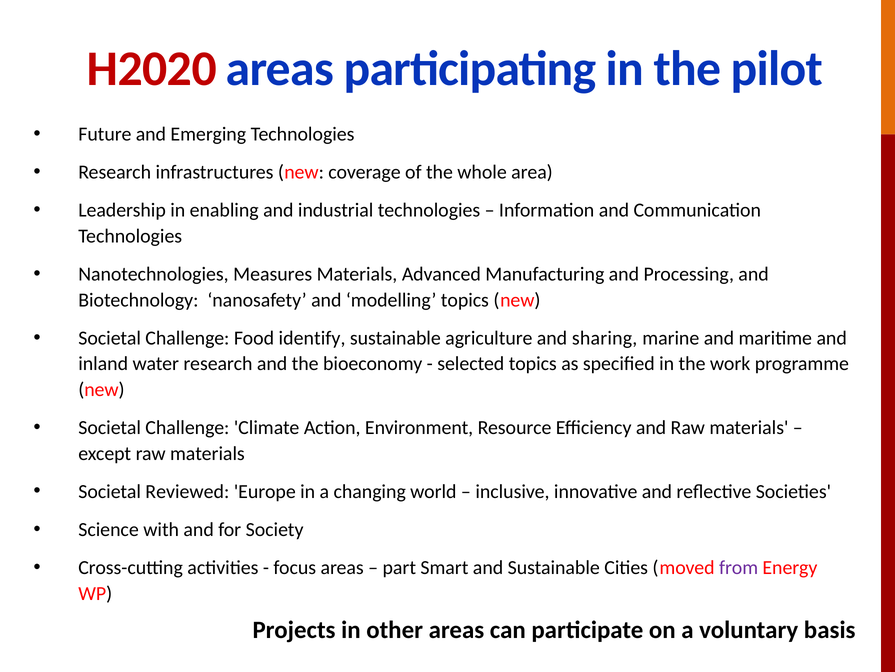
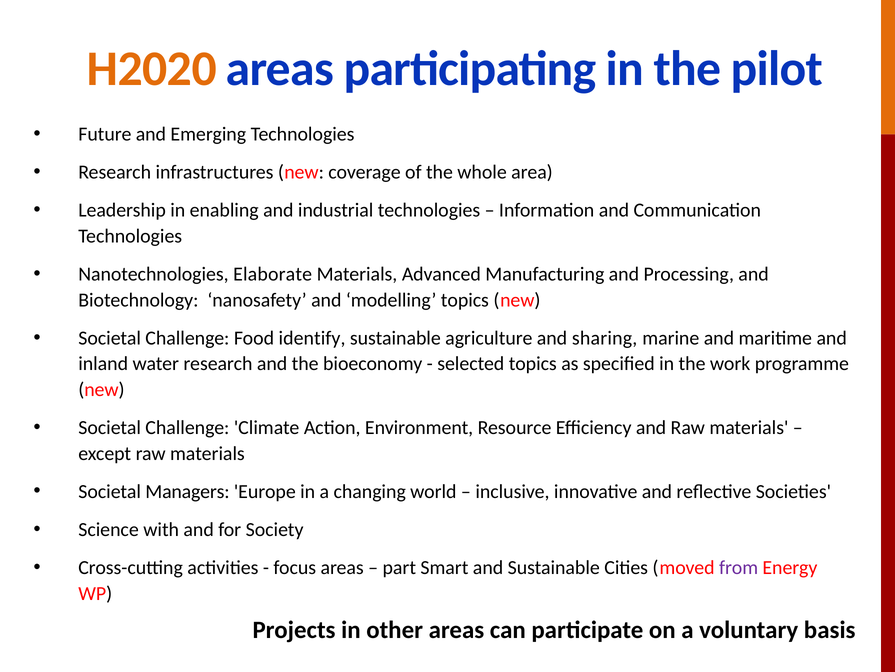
H2020 colour: red -> orange (152, 69)
Measures: Measures -> Elaborate (273, 274)
Reviewed: Reviewed -> Managers (187, 491)
